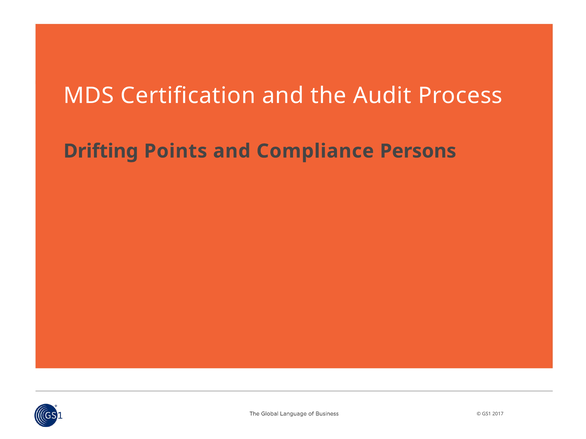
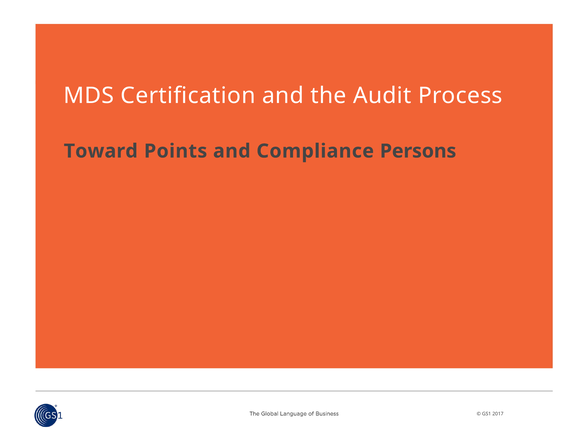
Drifting: Drifting -> Toward (101, 151)
